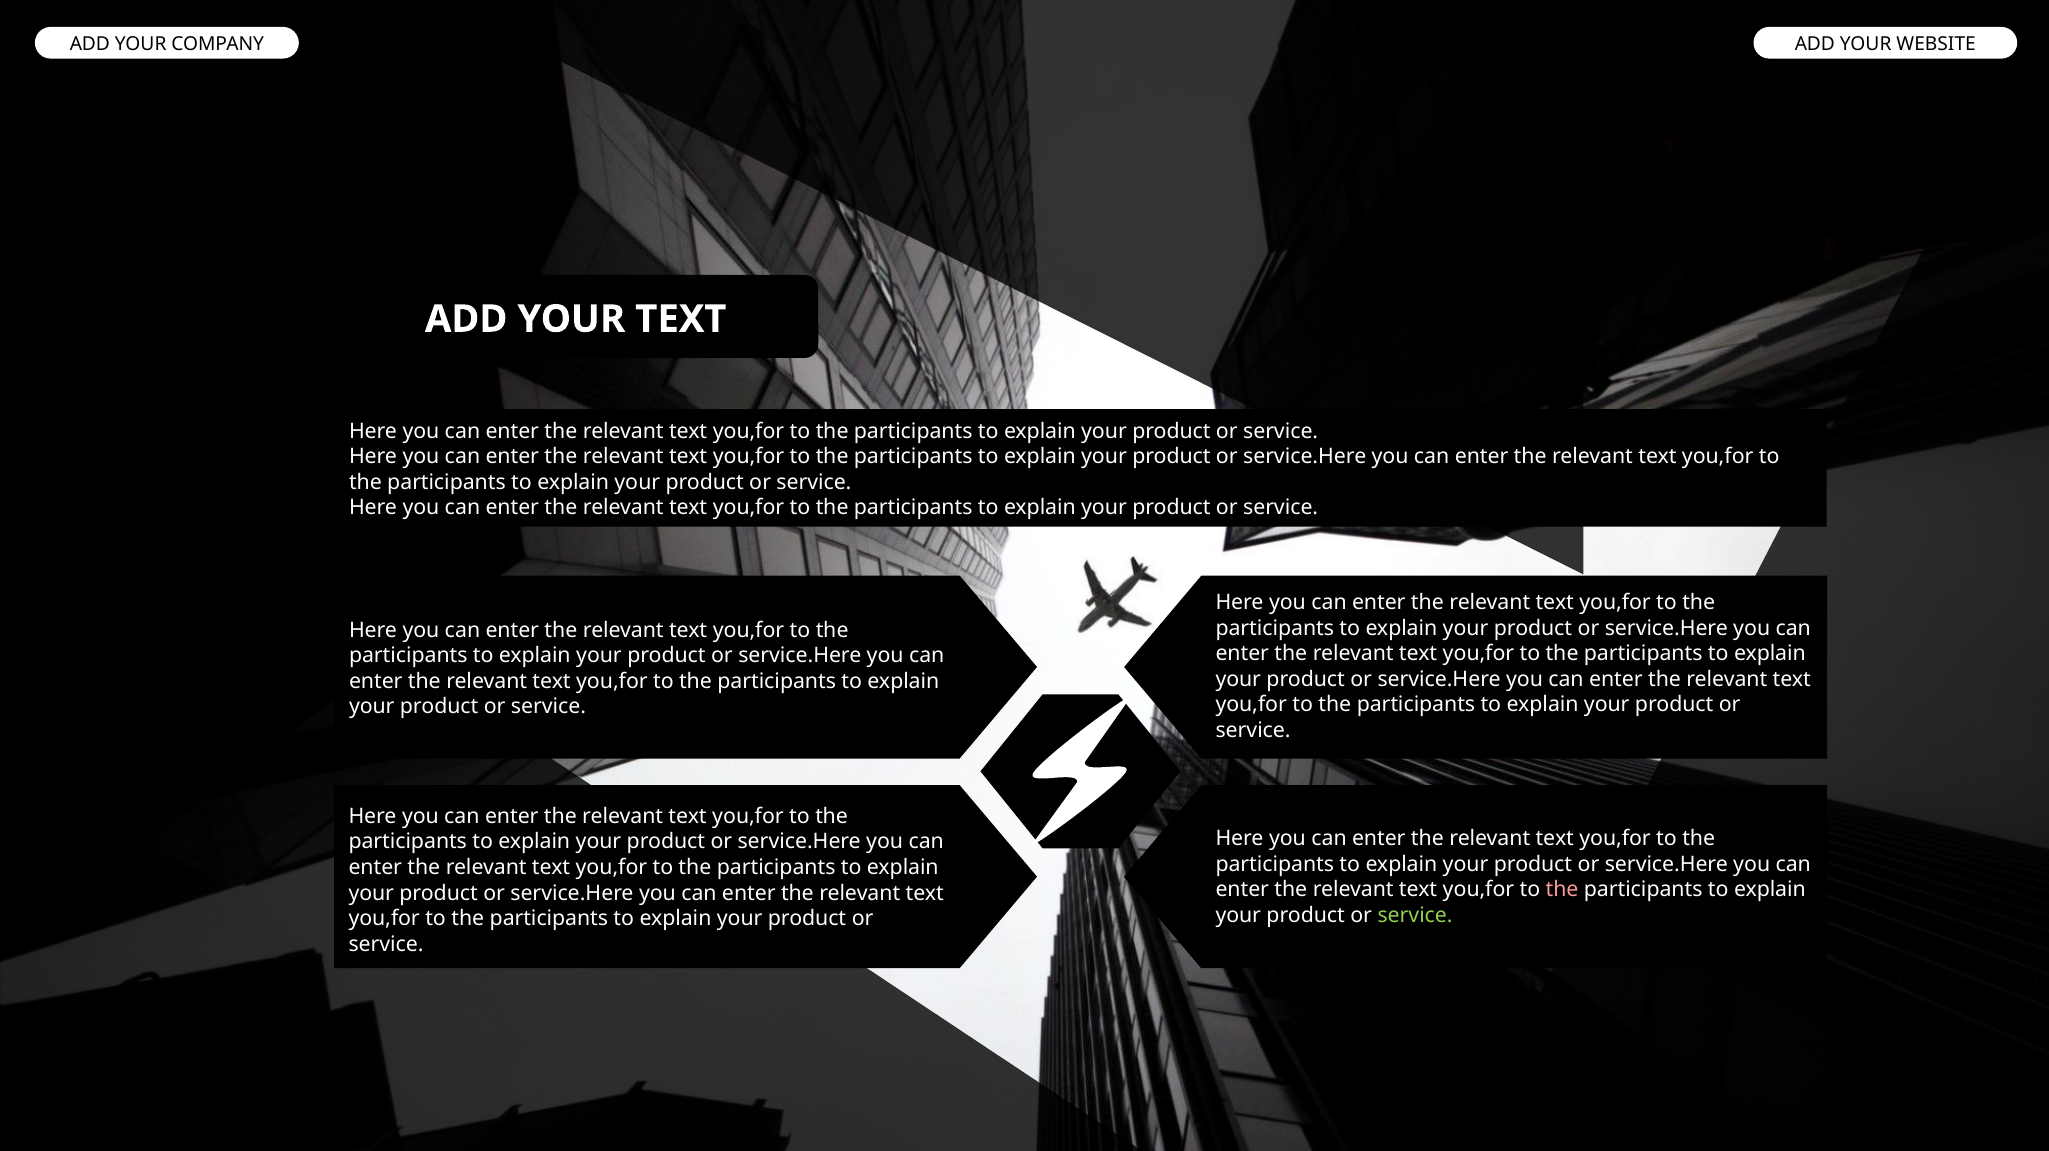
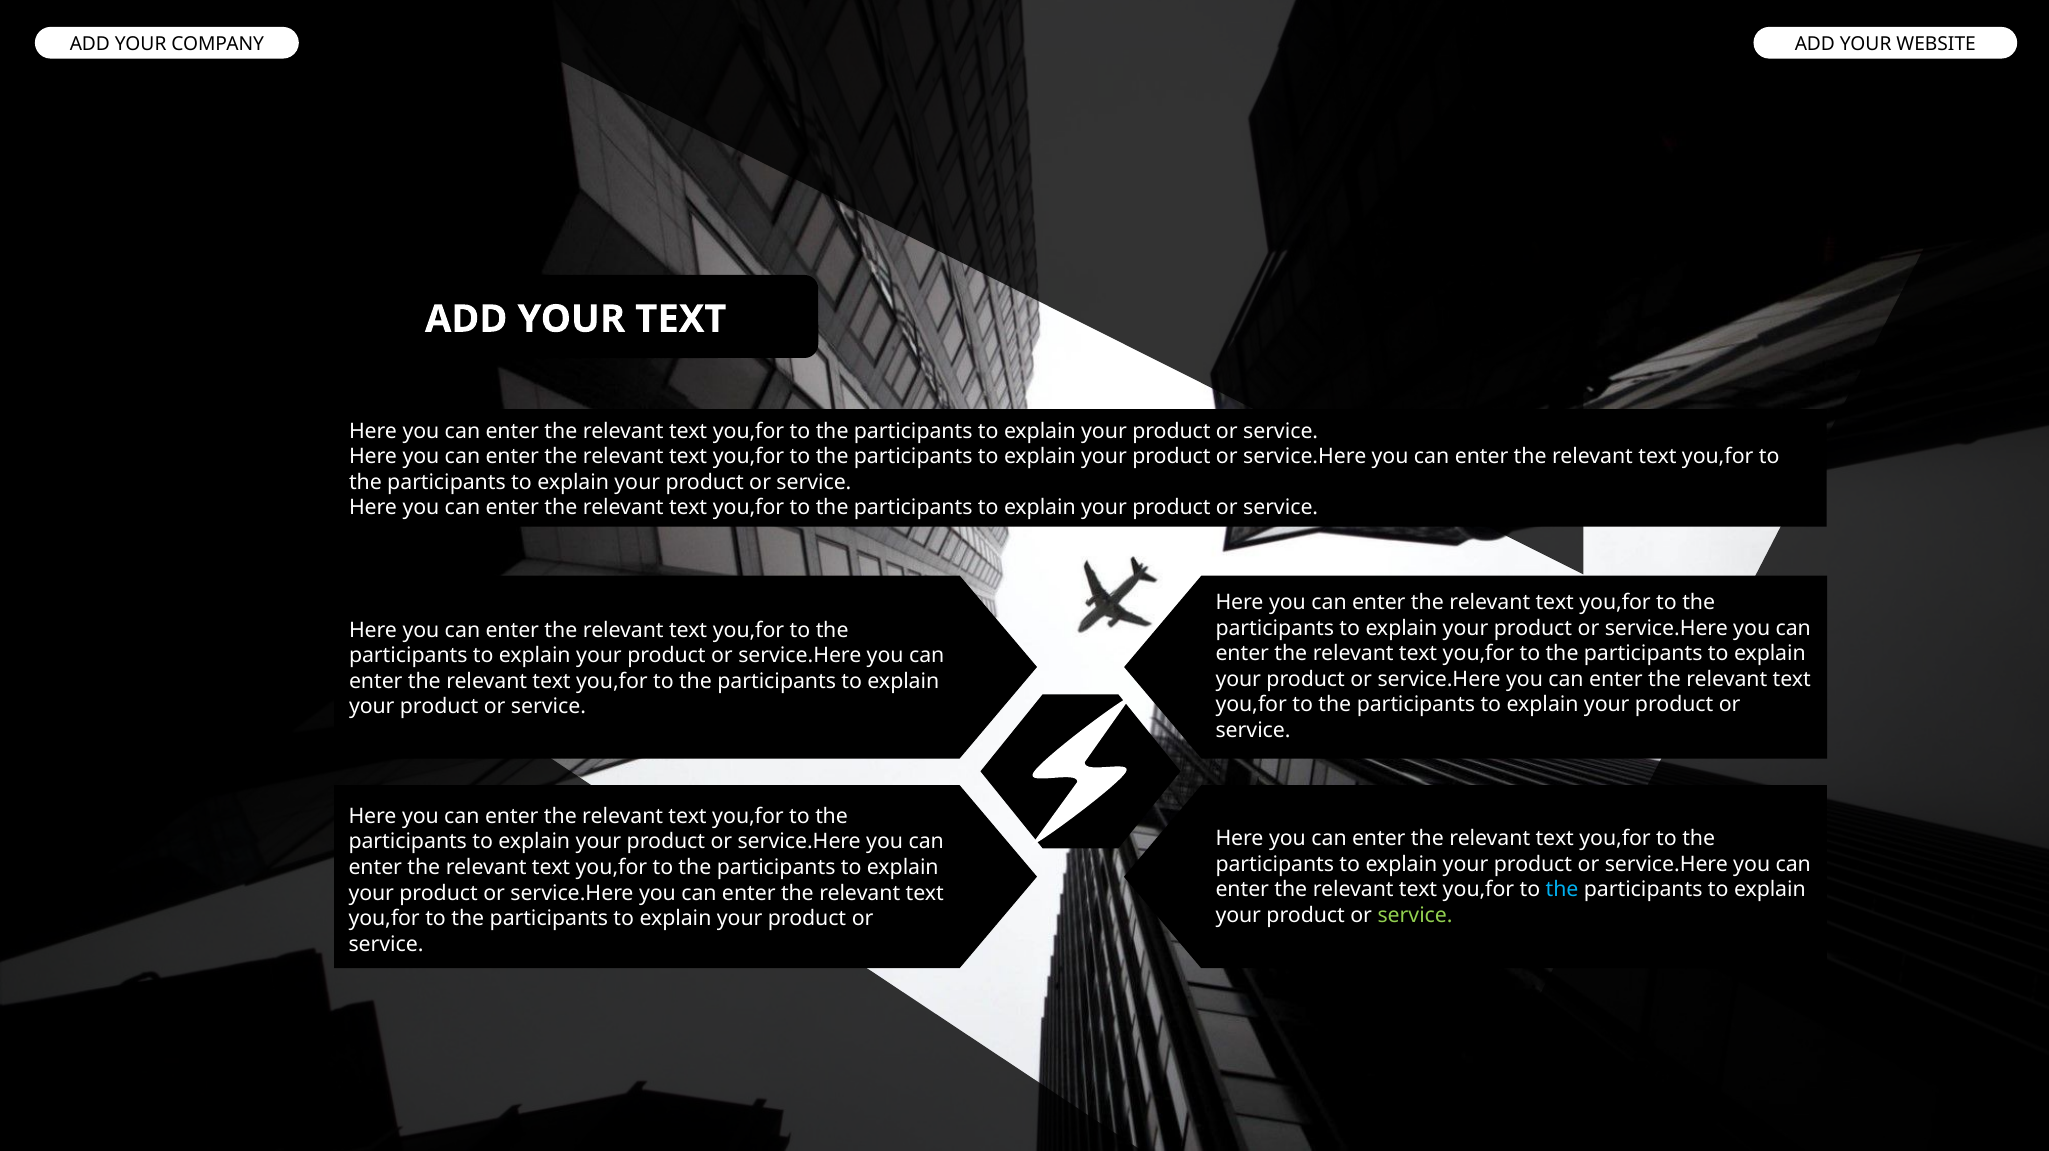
the colour: pink -> light blue (1562, 889)
